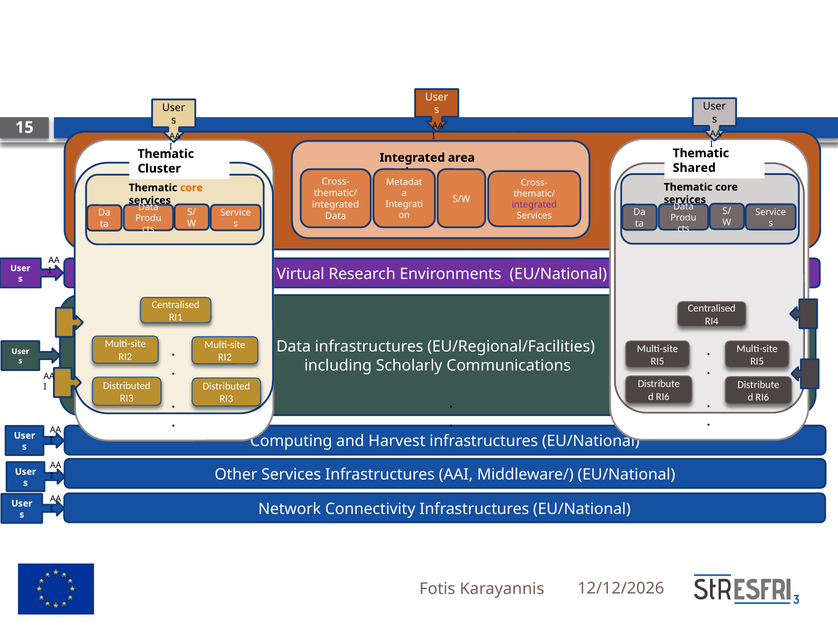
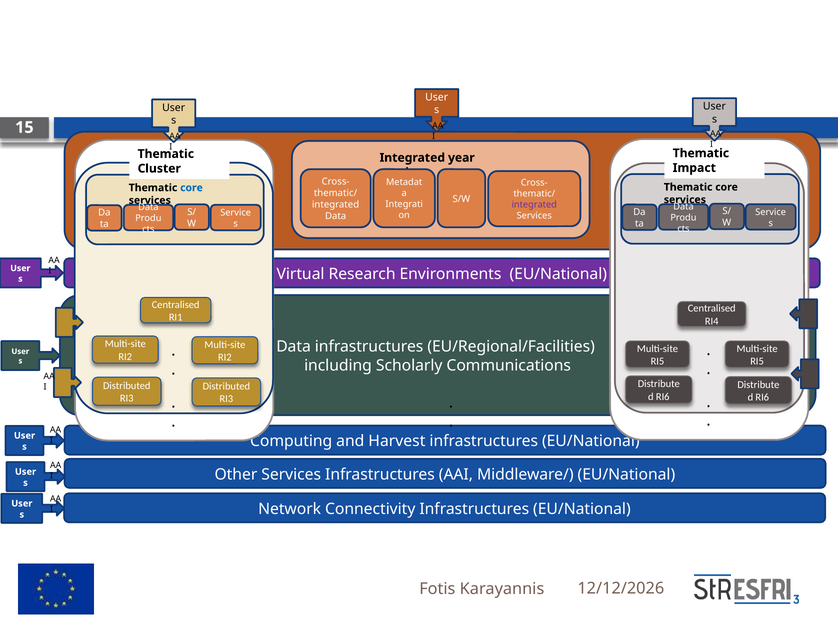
area: area -> year (461, 158)
Shared: Shared -> Impact (694, 168)
core colour: orange -> blue (191, 188)
